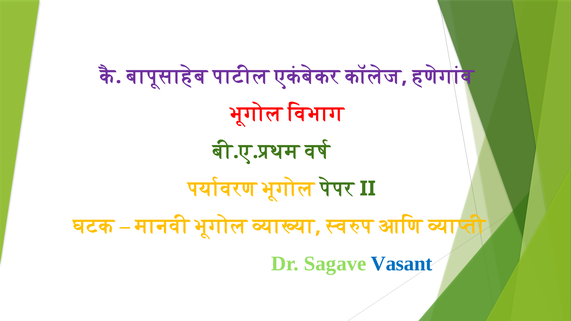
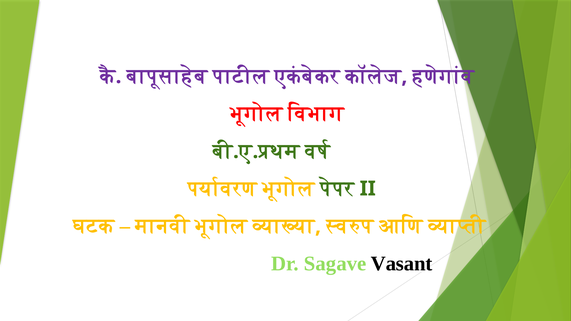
Vasant colour: blue -> black (402, 264)
